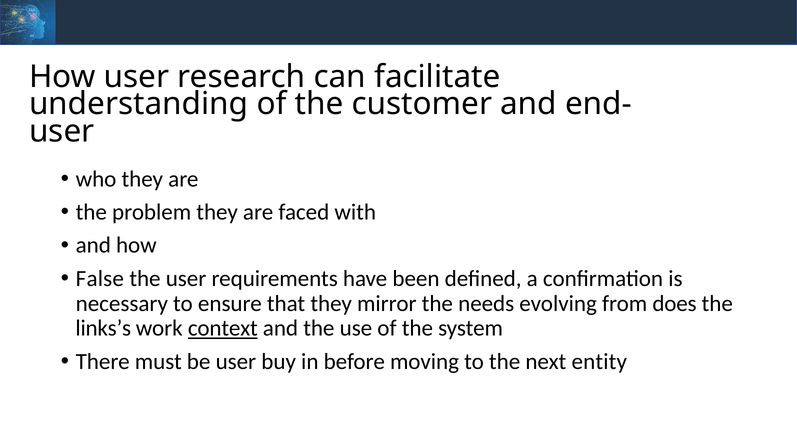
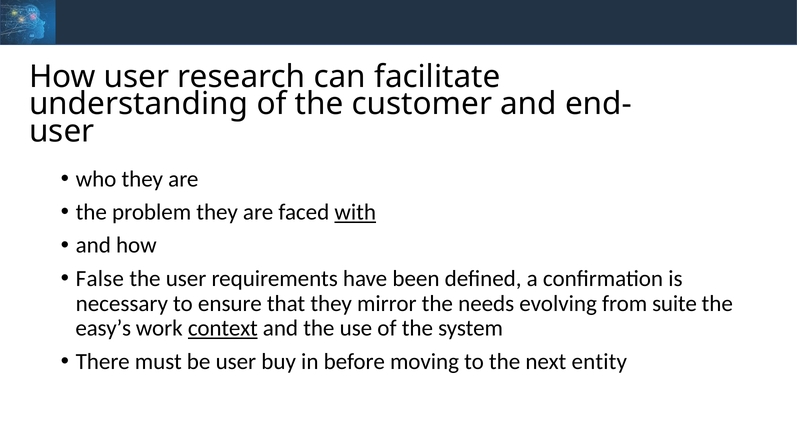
with underline: none -> present (355, 212)
does: does -> suite (675, 304)
links’s: links’s -> easy’s (103, 329)
